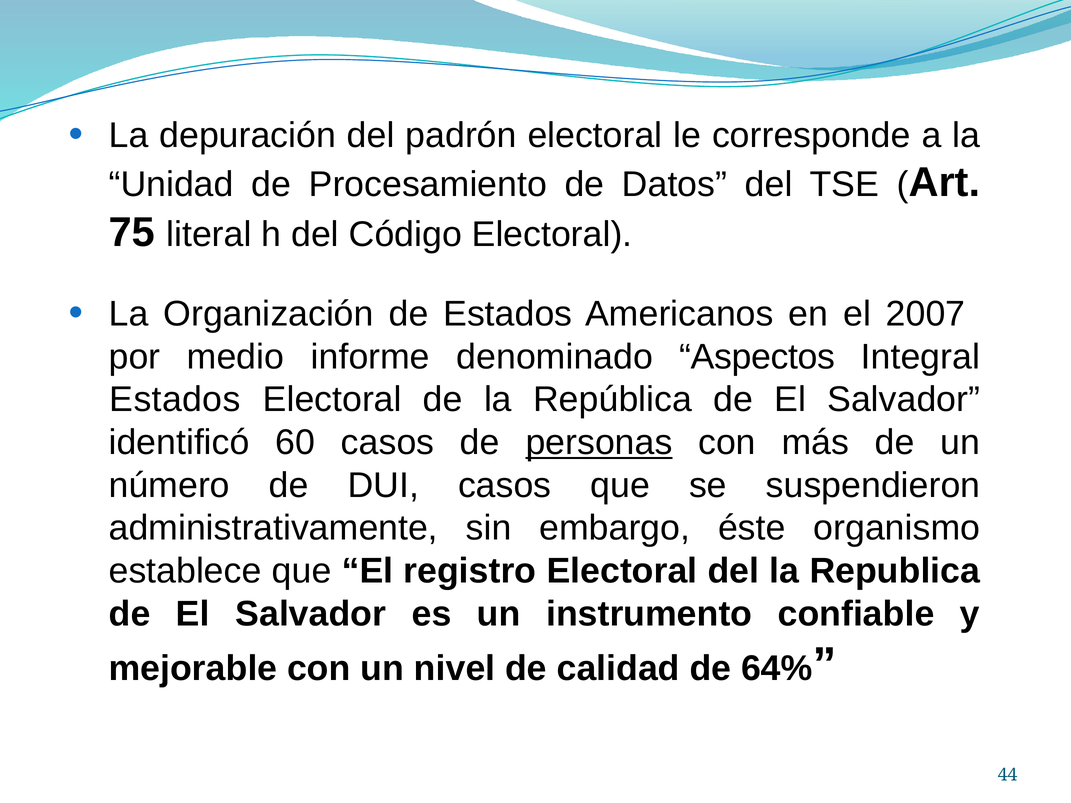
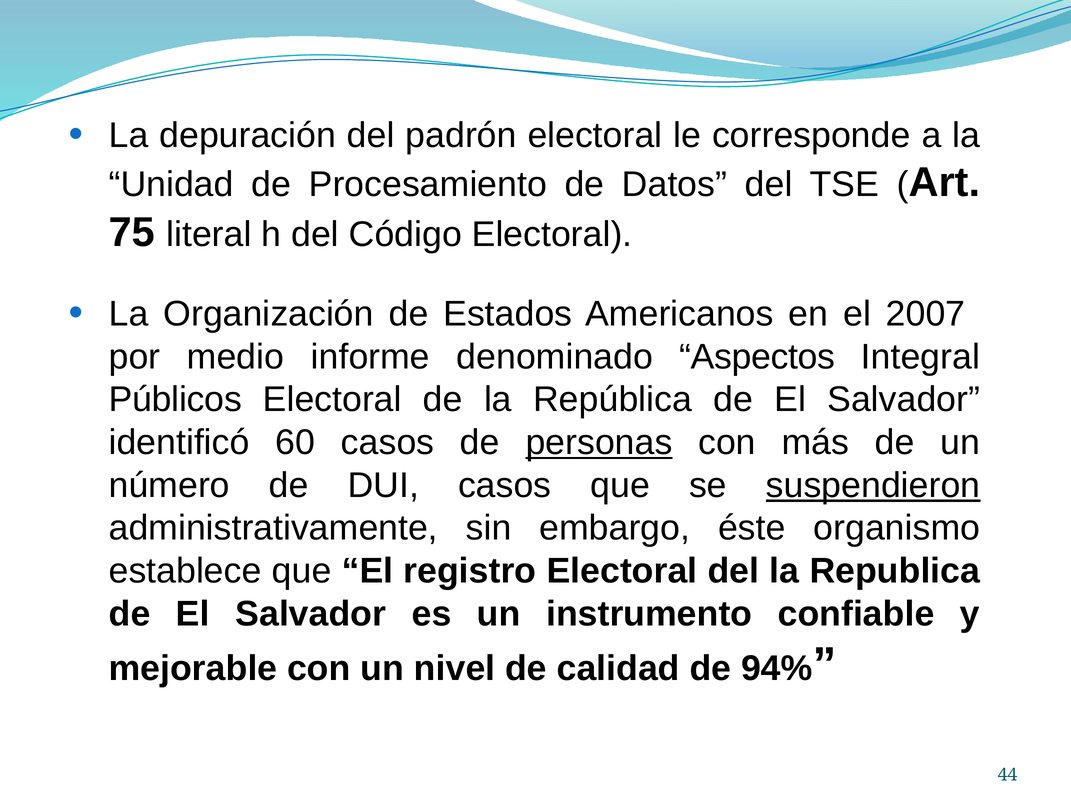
Estados: Estados -> Públicos (175, 400)
suspendieron underline: none -> present (873, 486)
64%: 64% -> 94% (777, 669)
